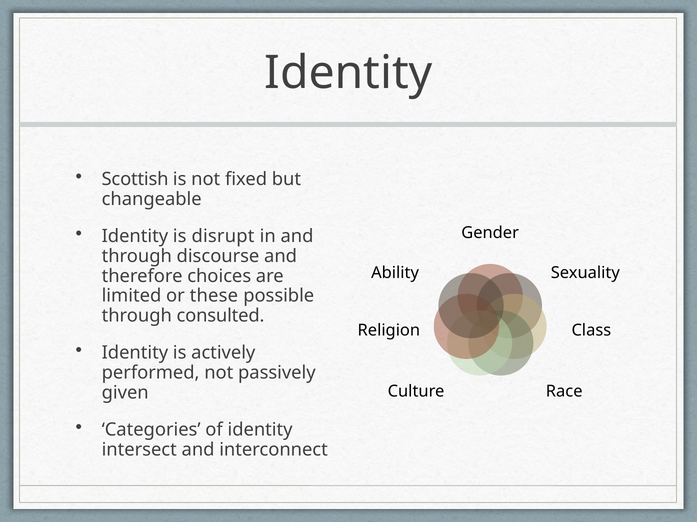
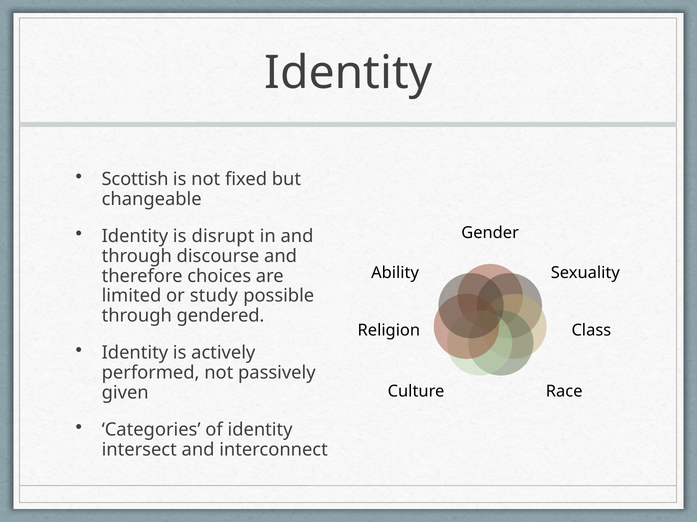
these: these -> study (214, 296)
consulted: consulted -> gendered (220, 316)
